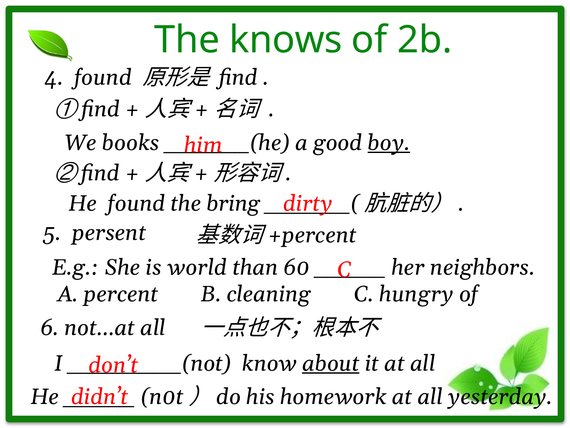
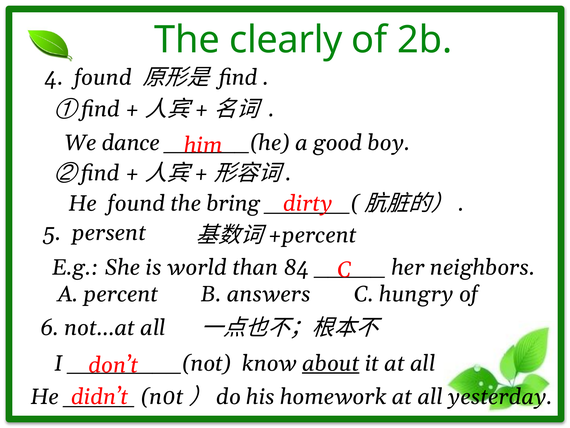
knows: knows -> clearly (286, 40)
books: books -> dance (131, 143)
boy underline: present -> none (389, 143)
60: 60 -> 84 (296, 267)
cleaning: cleaning -> answers (269, 294)
